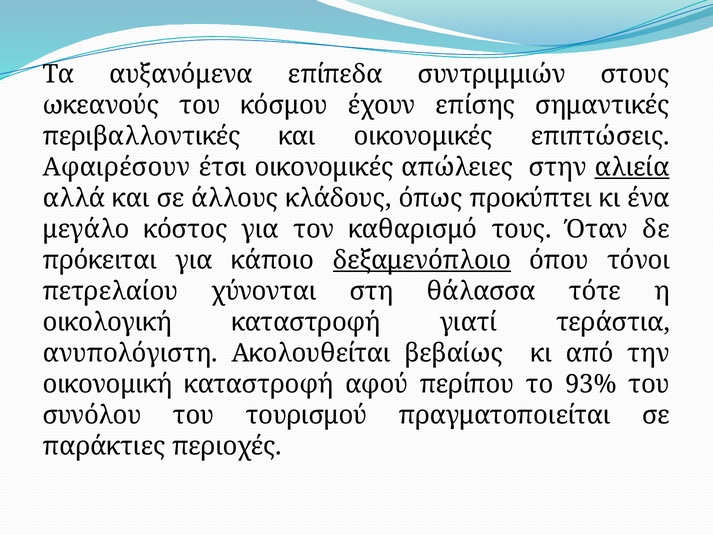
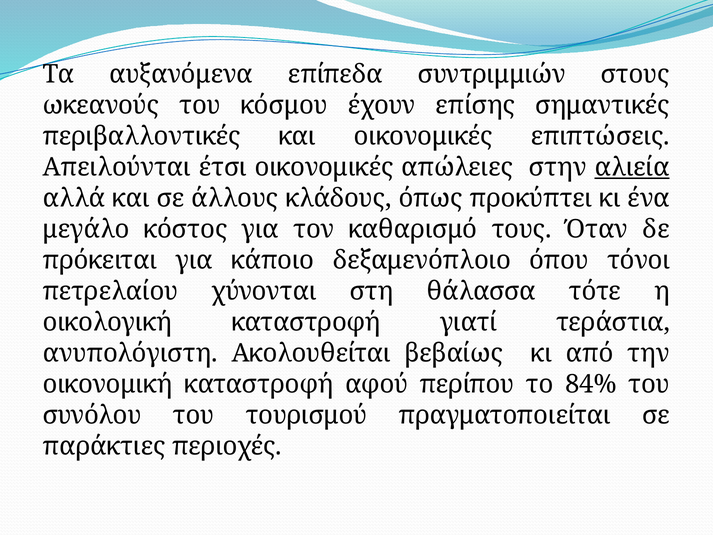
Αφαιρέσουν: Αφαιρέσουν -> Απειλούνται (117, 167)
δεξαμενόπλοιο underline: present -> none (422, 260)
93%: 93% -> 84% (591, 384)
